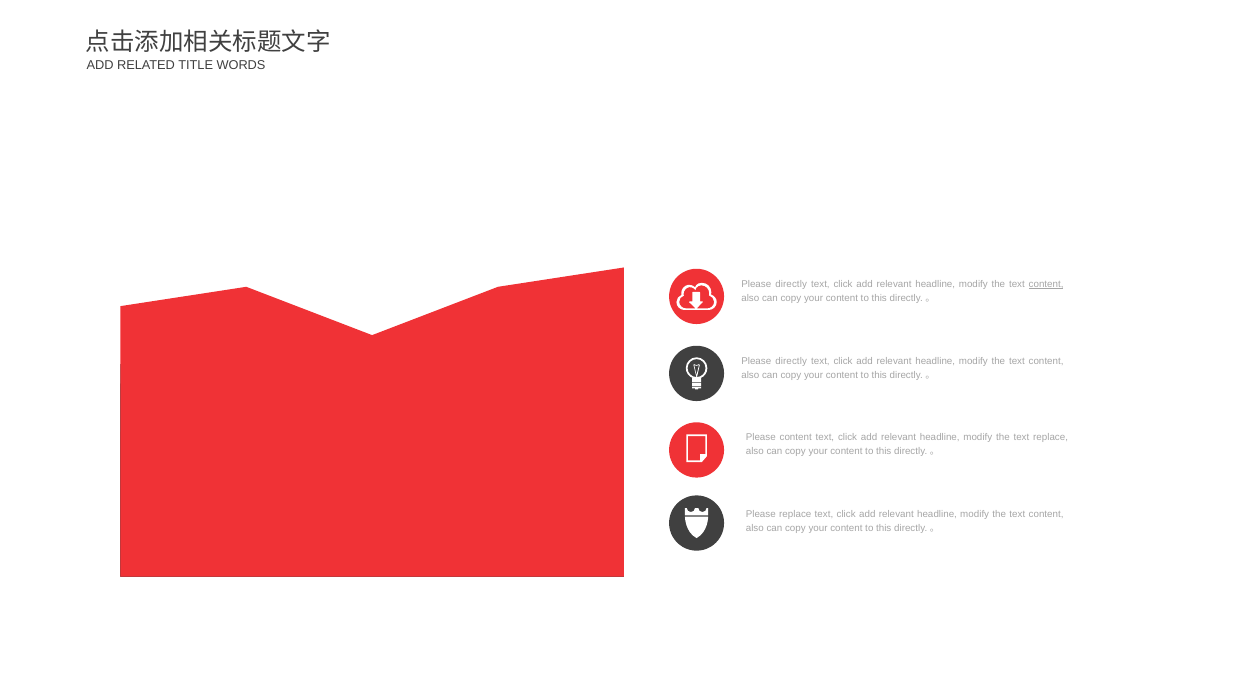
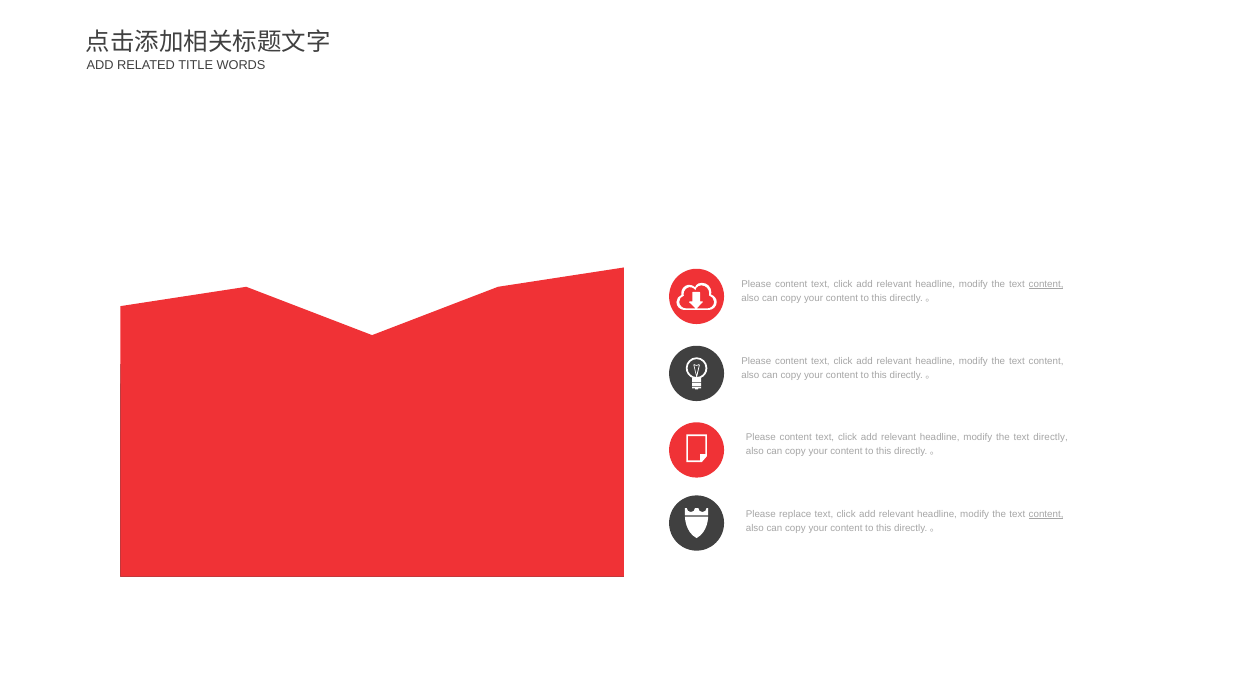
directly: directly -> content (791, 285)
directly: directly -> content (791, 361)
text replace: replace -> directly (1051, 438)
content underline: none -> present (1046, 515)
